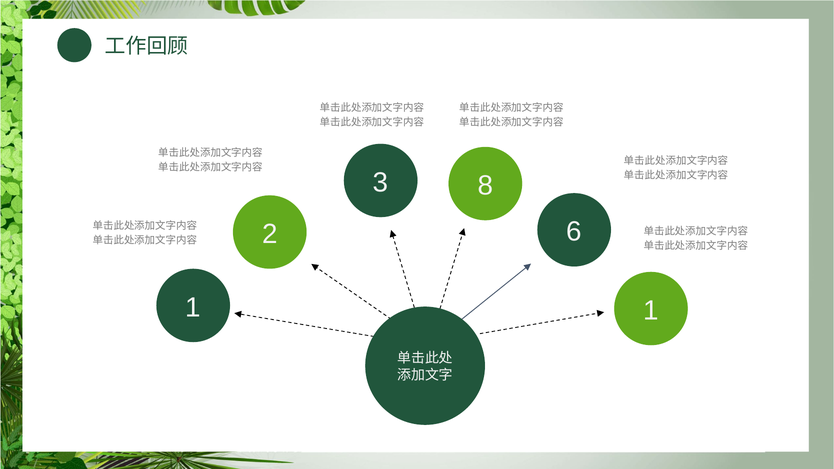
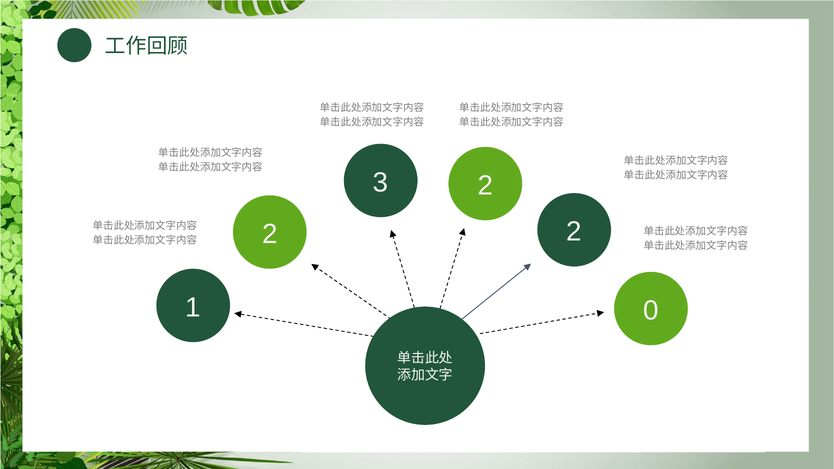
3 8: 8 -> 2 (485, 186)
2 6: 6 -> 2 (574, 232)
1 1: 1 -> 0 (651, 311)
